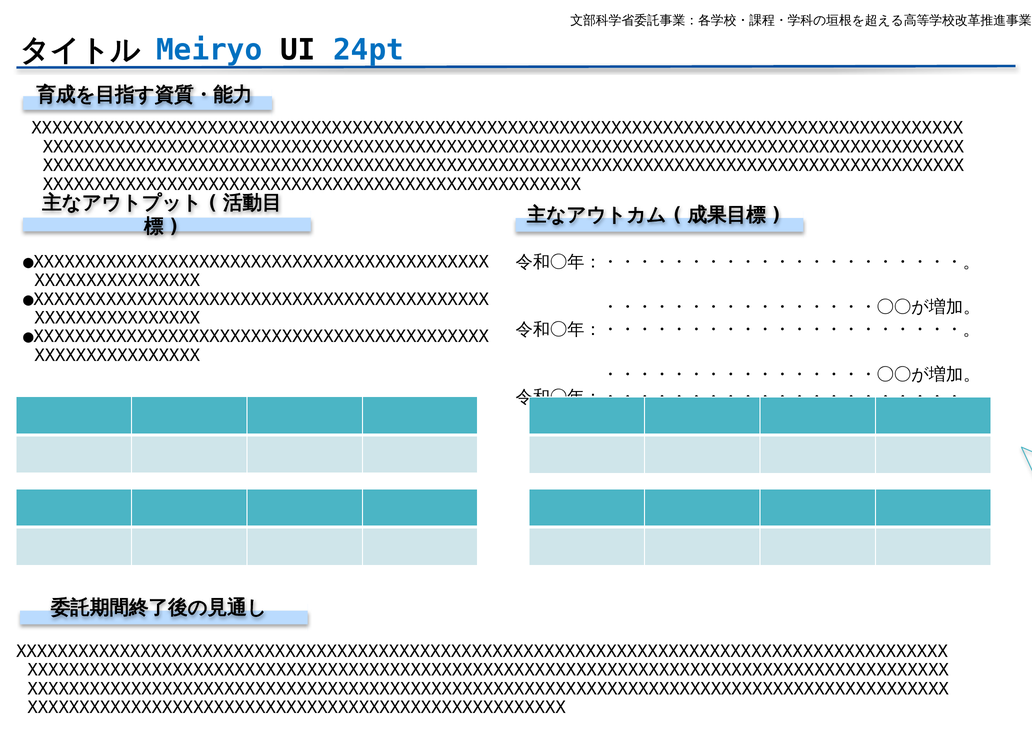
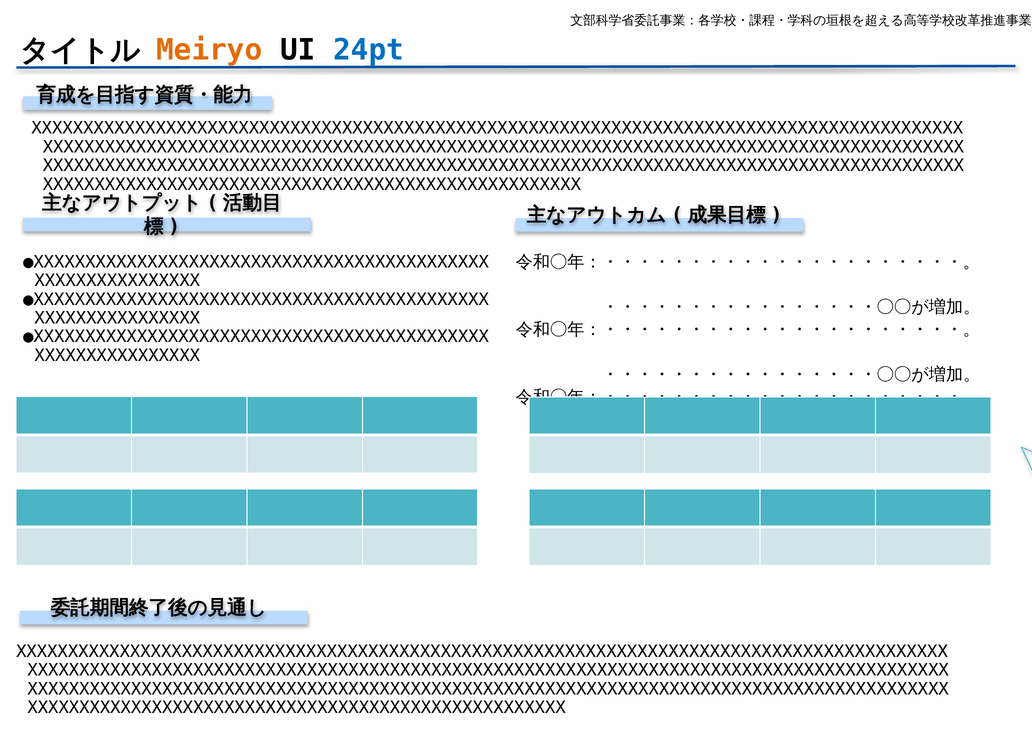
Meiryo colour: blue -> orange (209, 50)
